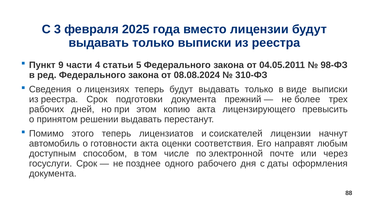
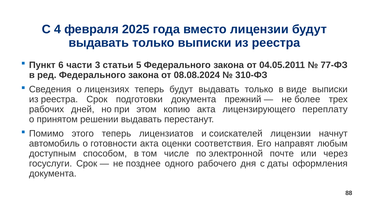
3: 3 -> 4 (57, 29)
9: 9 -> 6 (61, 65)
4: 4 -> 3 (98, 65)
98-ФЗ: 98-ФЗ -> 77-ФЗ (334, 65)
превысить: превысить -> переплату (325, 109)
